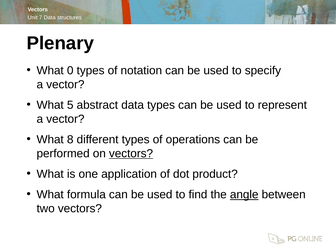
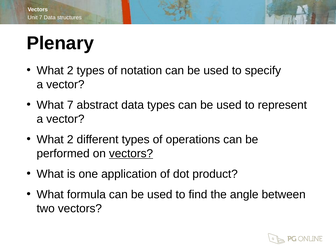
0: 0 -> 2 (70, 70)
What 5: 5 -> 7 (70, 105)
8: 8 -> 2 (70, 139)
angle underline: present -> none (244, 195)
